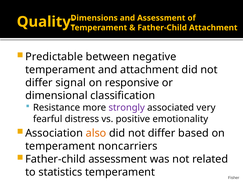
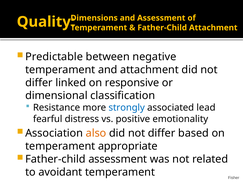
signal: signal -> linked (71, 83)
strongly colour: purple -> blue (127, 108)
very: very -> lead (206, 108)
noncarriers: noncarriers -> appropriate (128, 146)
statistics: statistics -> avoidant (60, 172)
